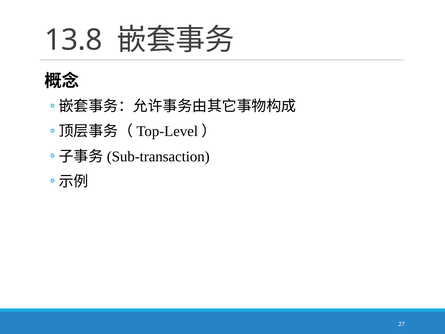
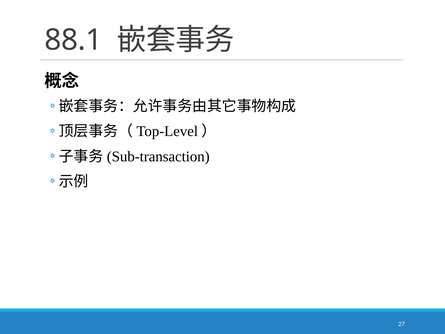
13.8: 13.8 -> 88.1 (74, 40)
